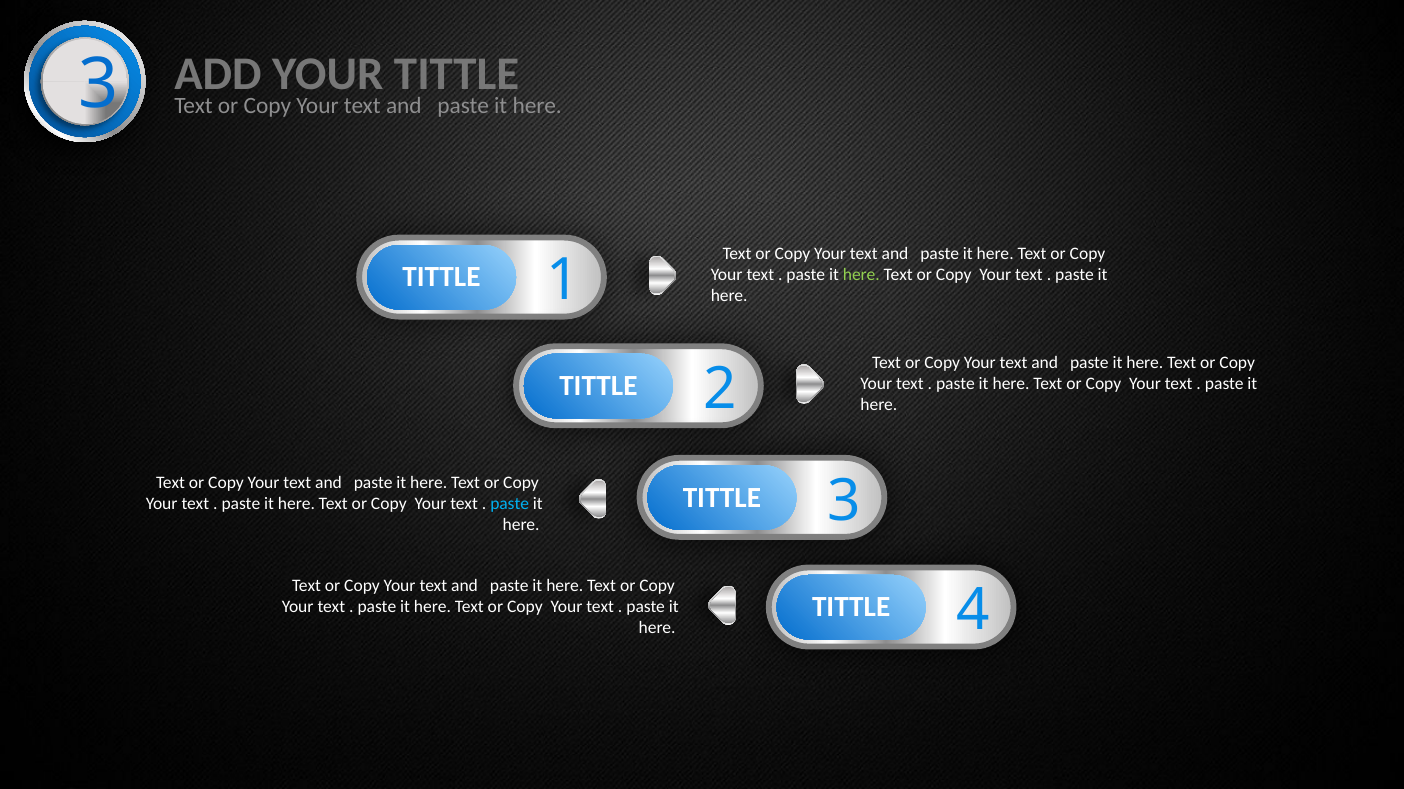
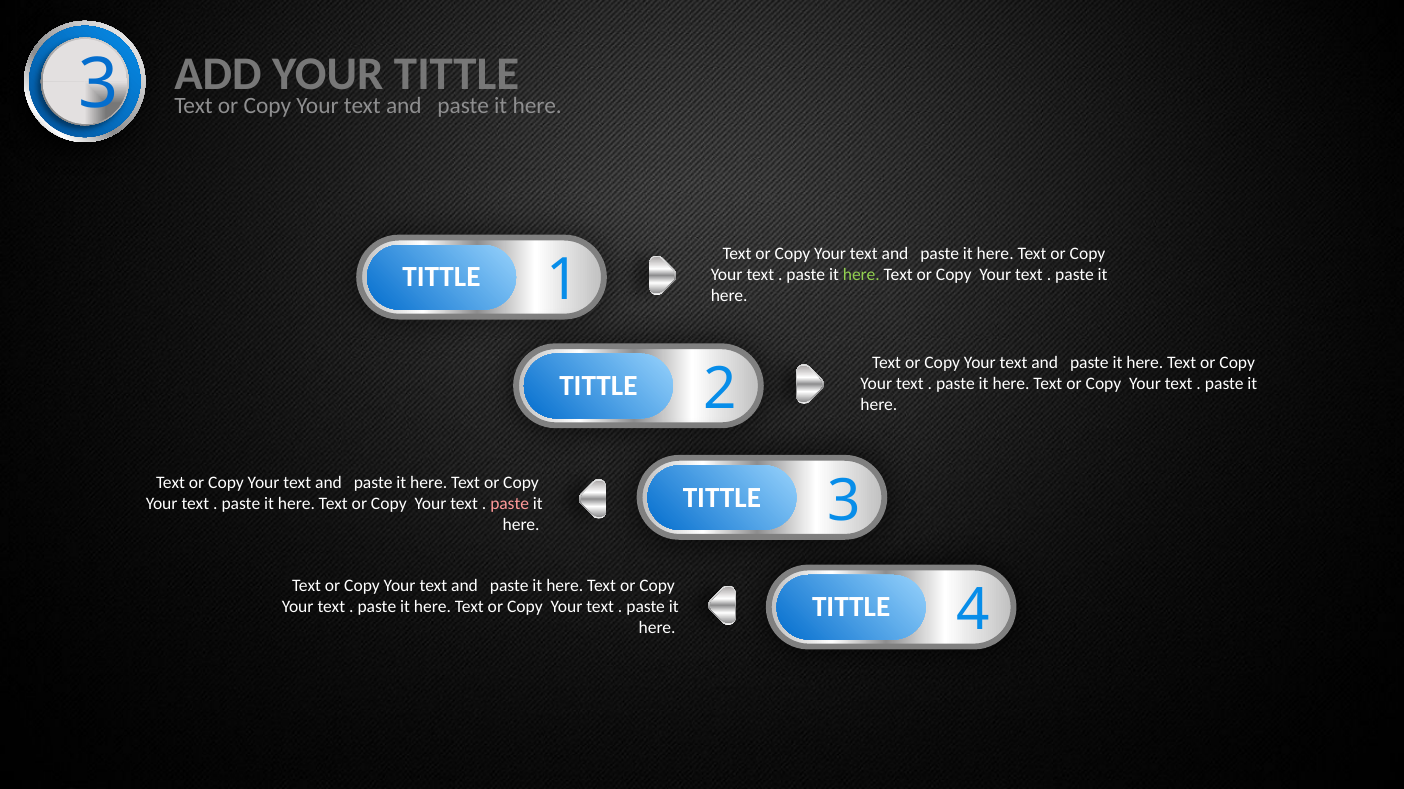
paste colour: light blue -> pink (510, 504)
